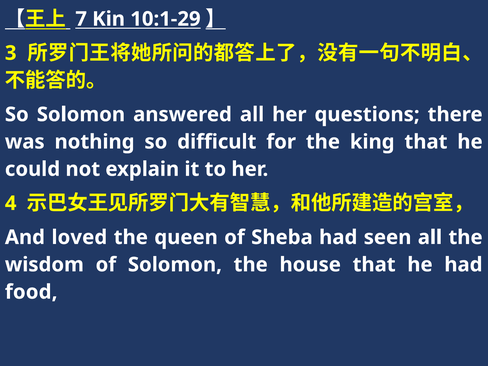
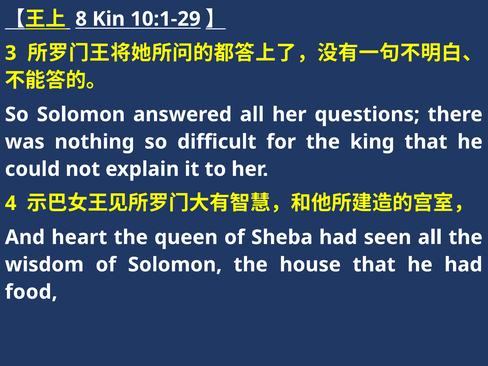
7: 7 -> 8 (81, 19)
loved: loved -> heart (79, 237)
